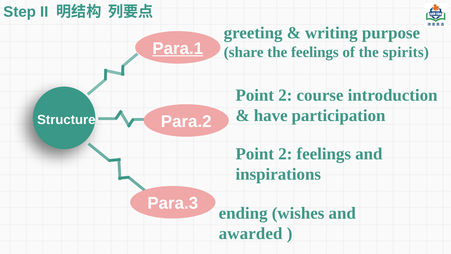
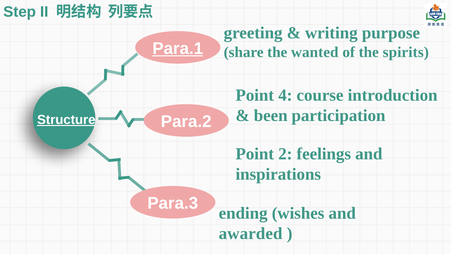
the feelings: feelings -> wanted (315, 52)
2: 2 -> 4 (285, 95)
have: have -> been (271, 115)
Structure underline: none -> present (66, 120)
